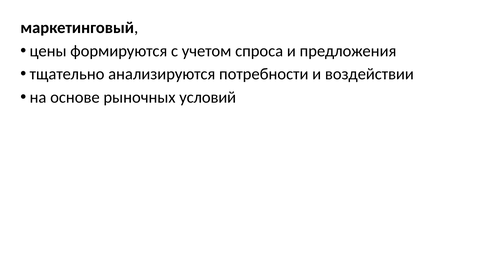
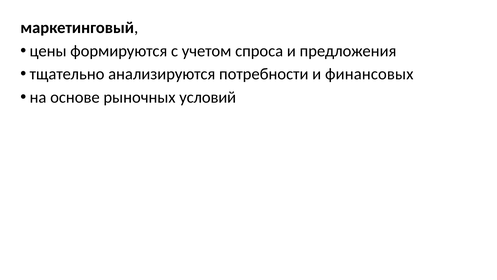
воздействии: воздействии -> финансовых (369, 74)
